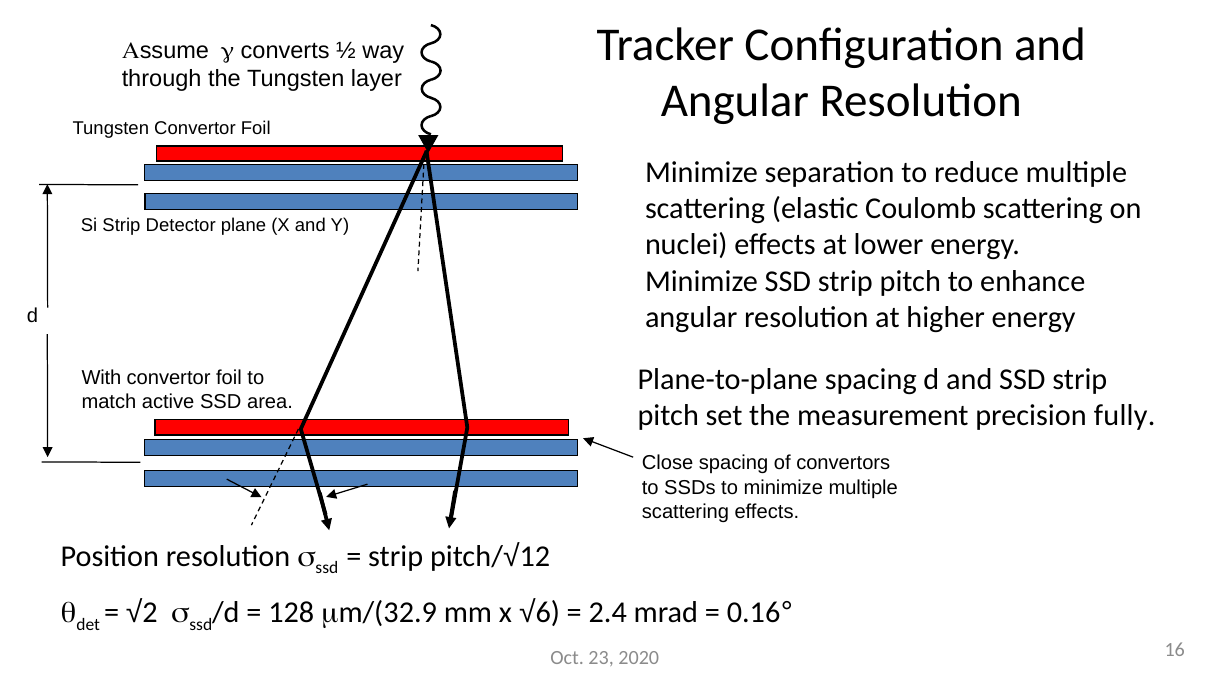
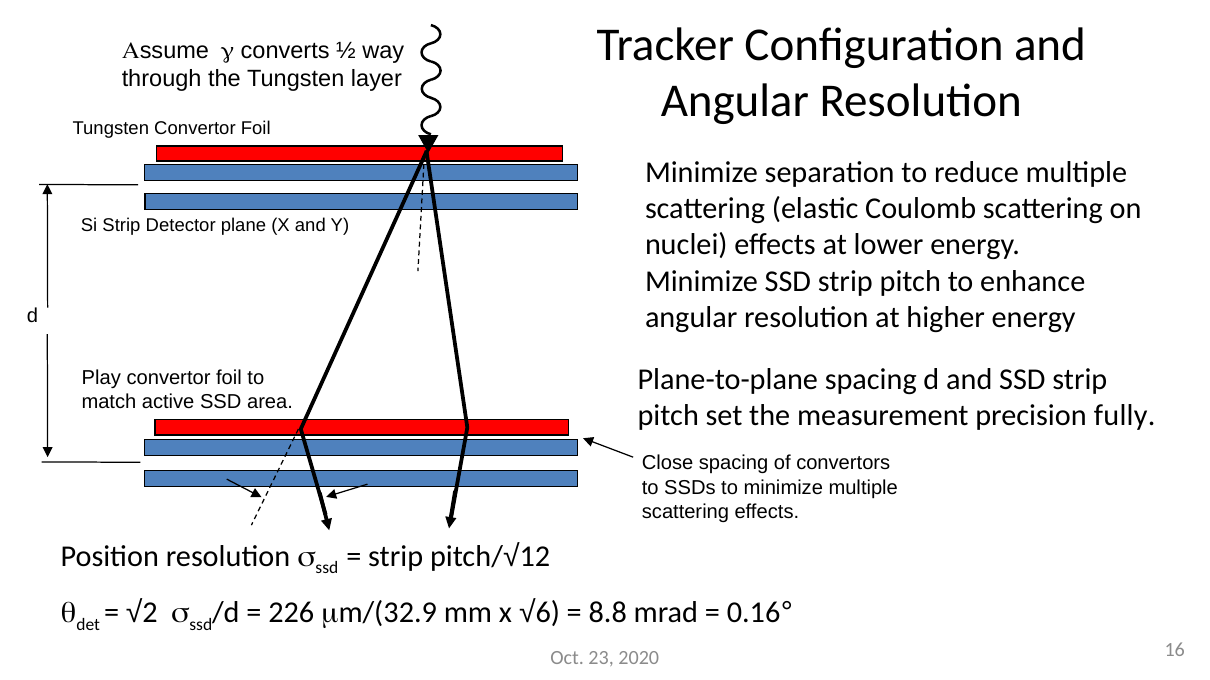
With: With -> Play (101, 378)
128: 128 -> 226 (291, 613)
2.4: 2.4 -> 8.8 (608, 613)
